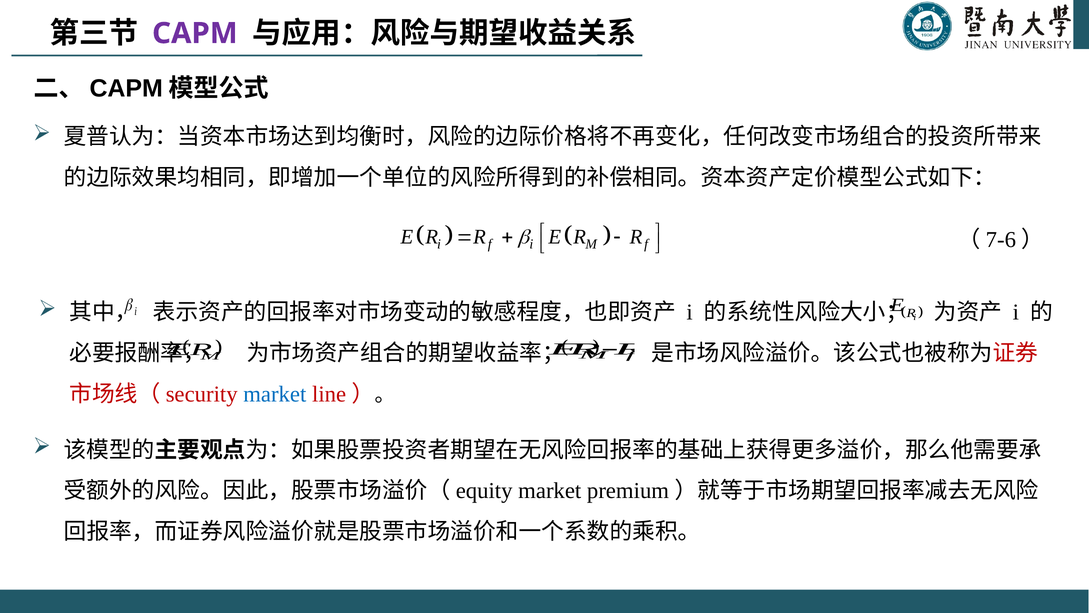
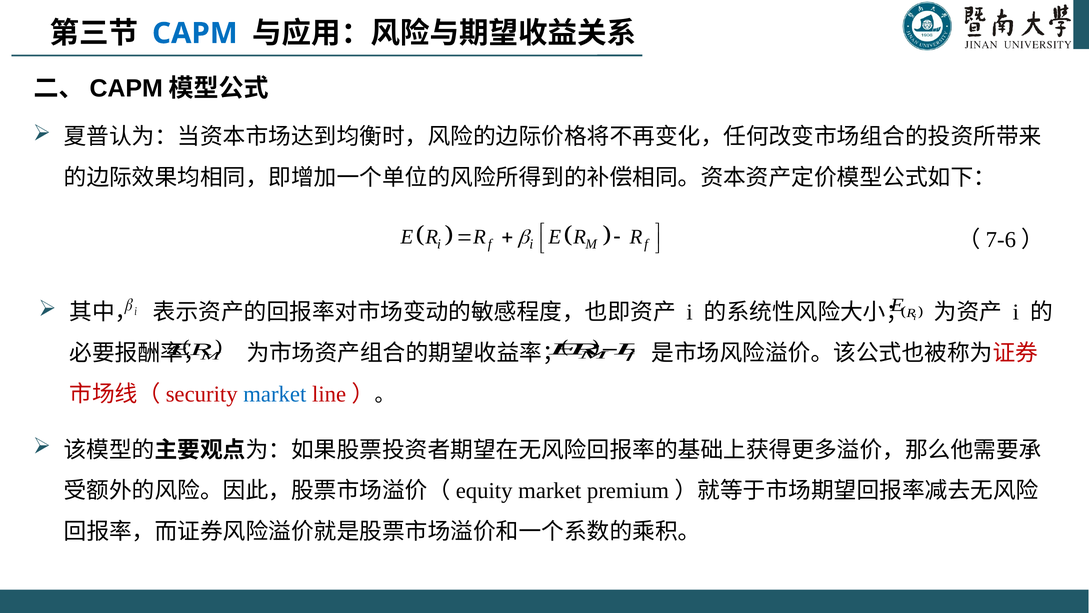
CAPM colour: purple -> blue (195, 33)
